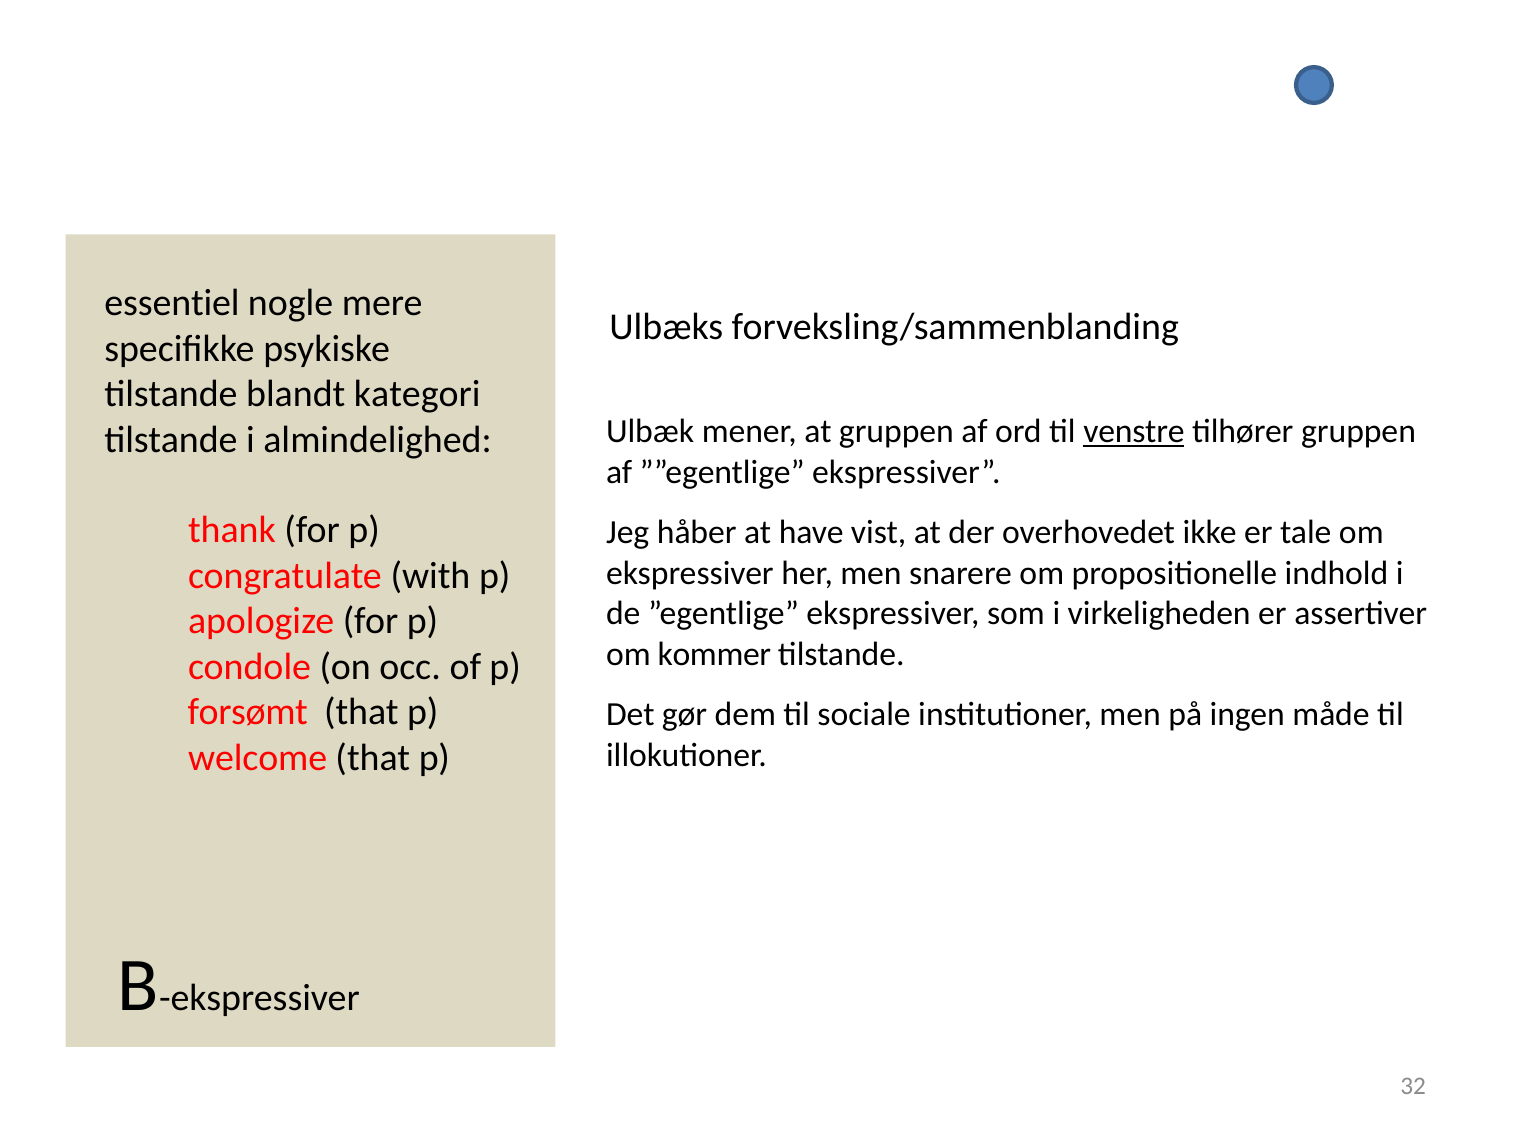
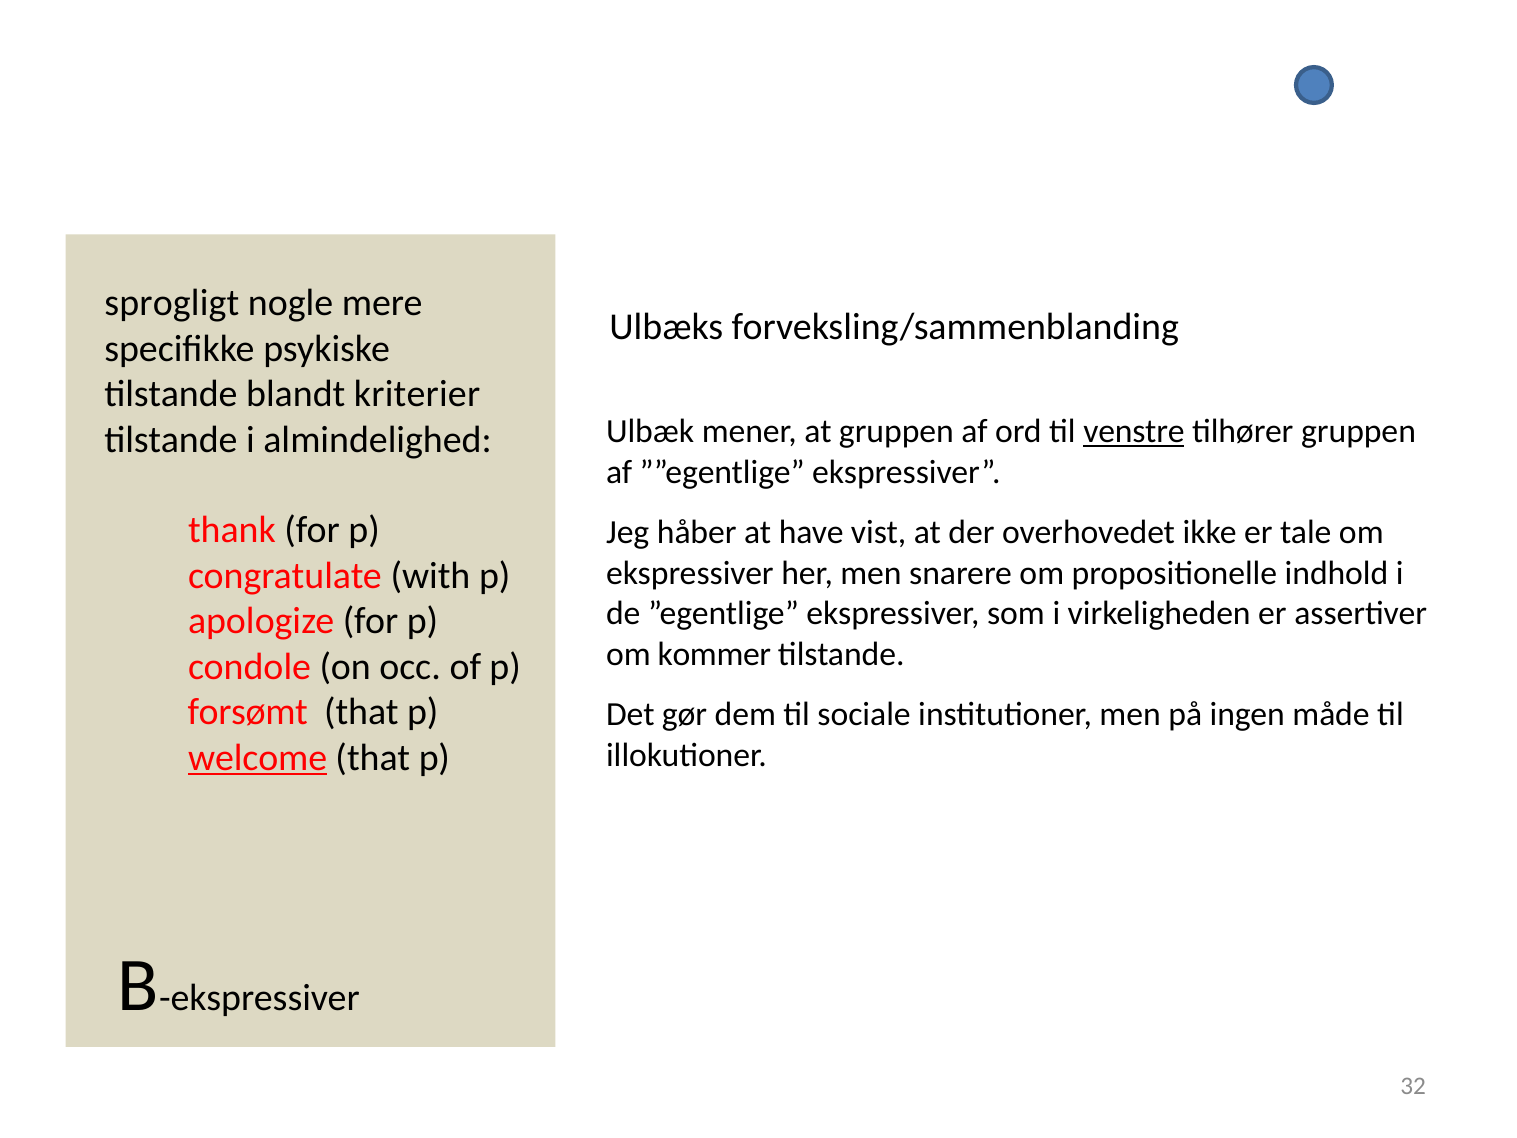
essentiel: essentiel -> sprogligt (172, 303)
kategori: kategori -> kriterier (417, 394)
welcome underline: none -> present (258, 758)
